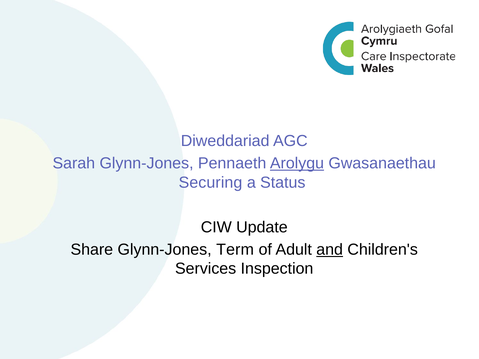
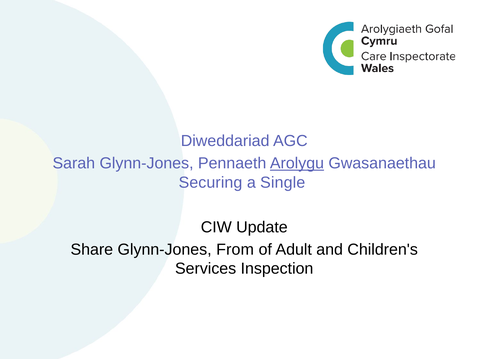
Status: Status -> Single (283, 183)
Term: Term -> From (235, 250)
and underline: present -> none (330, 250)
